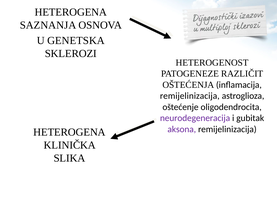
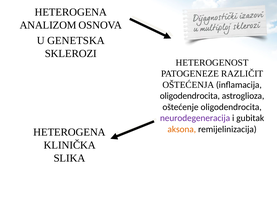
SAZNANJA: SAZNANJA -> ANALIZOM (48, 25)
remijelinizacija: remijelinizacija -> oligodendrocita (190, 96)
aksona colour: purple -> orange (182, 129)
